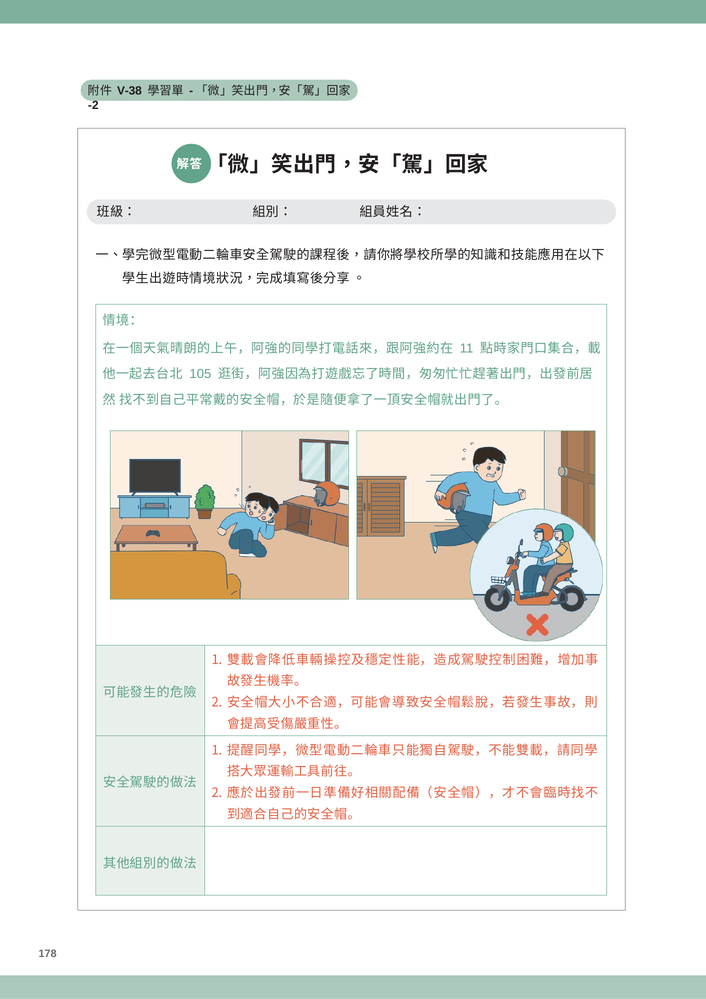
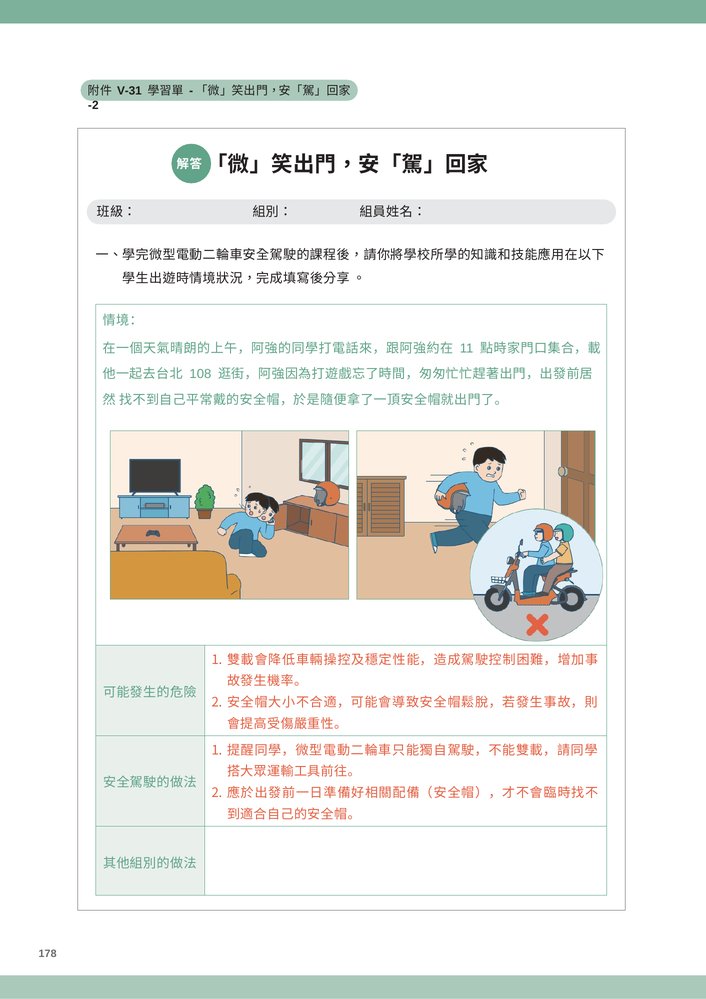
V-38: V-38 -> V-31 (129, 91)
105: 105 -> 108 (200, 374)
